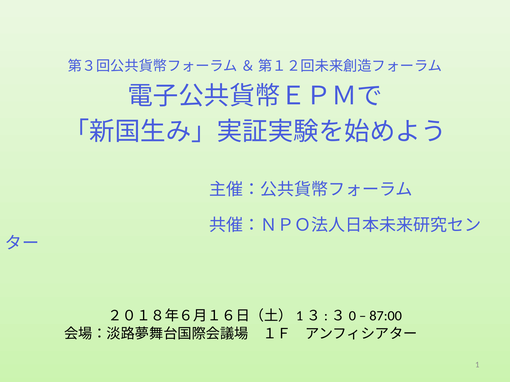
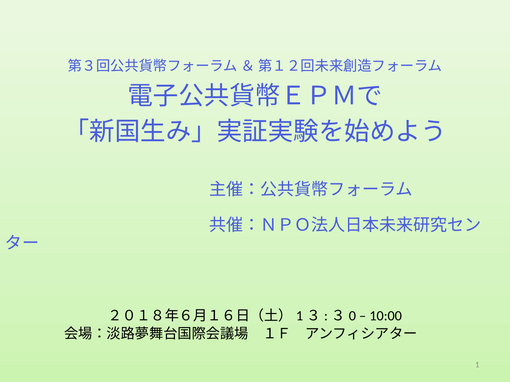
87:00: 87:00 -> 10:00 (386, 316)
